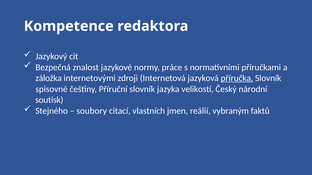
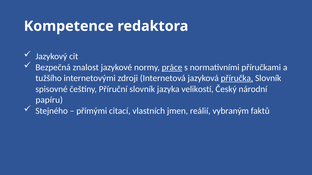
práce underline: none -> present (172, 67)
záložka: záložka -> tužšího (49, 78)
soutisk: soutisk -> papíru (49, 100)
soubory: soubory -> přímými (92, 111)
